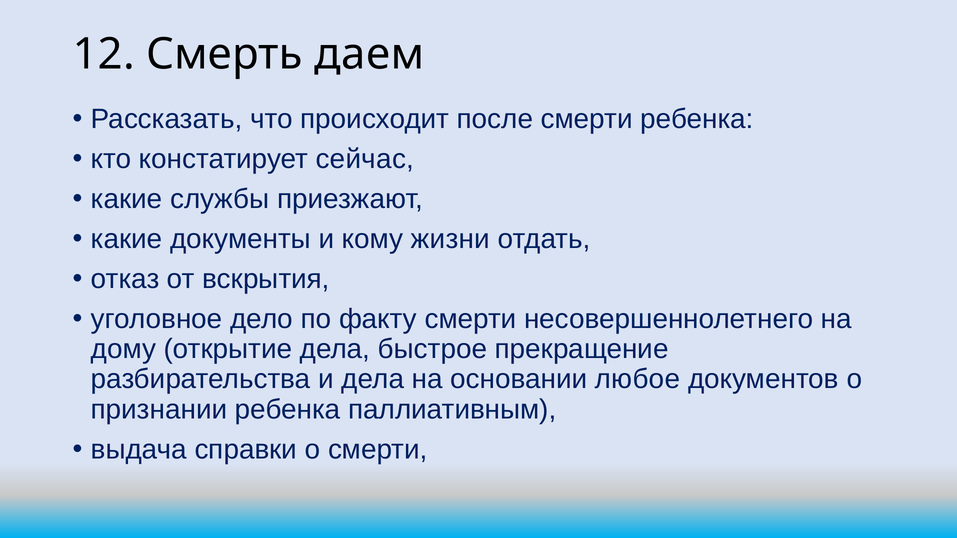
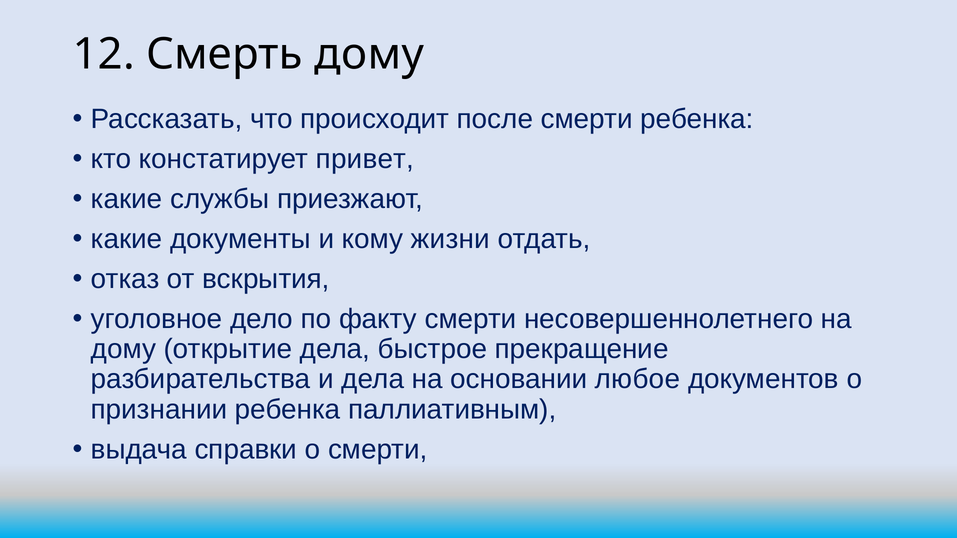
Смерть даем: даем -> дому (369, 54)
сейчас: сейчас -> привет (365, 159)
